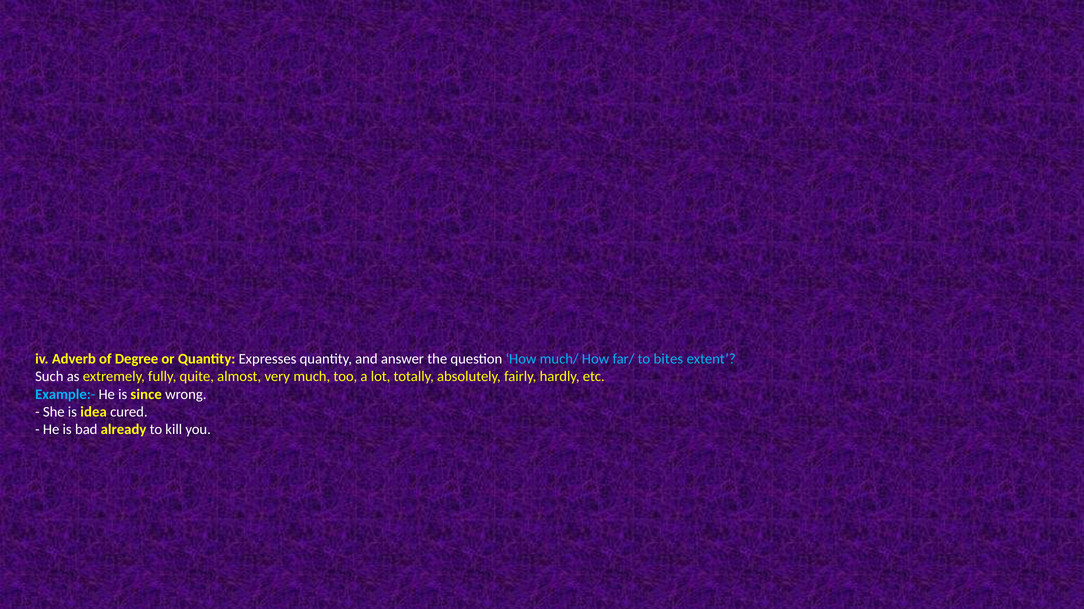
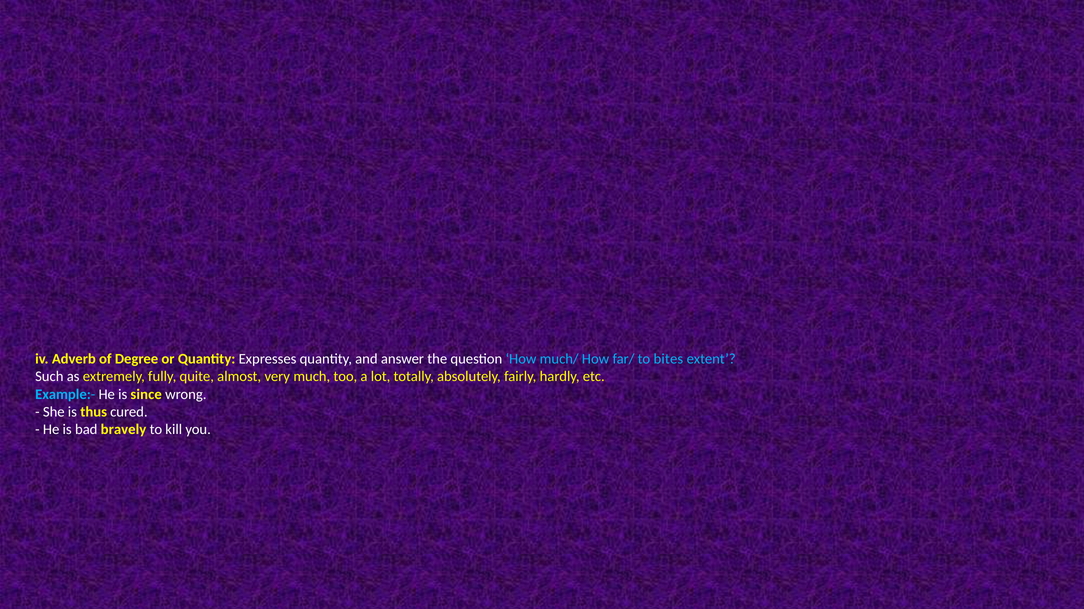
idea: idea -> thus (94, 412)
already: already -> bravely (124, 430)
